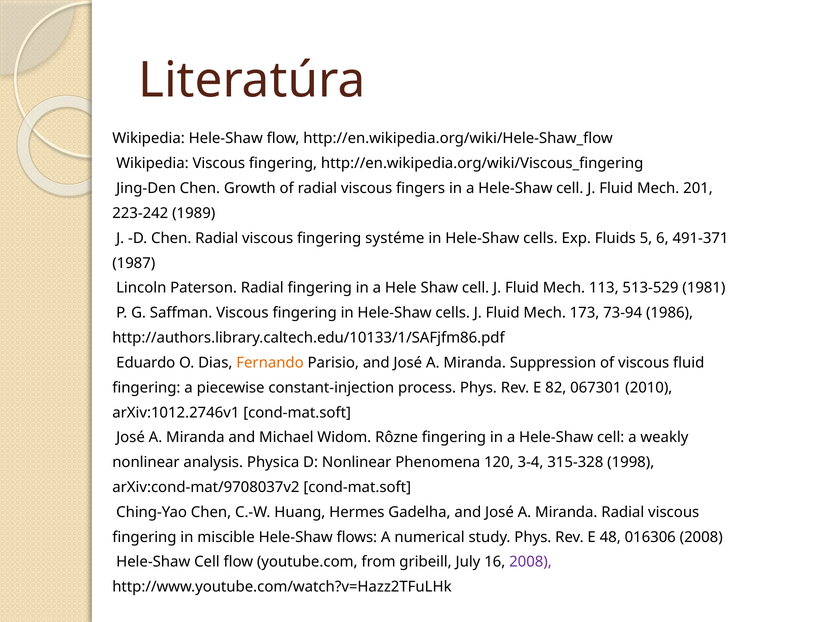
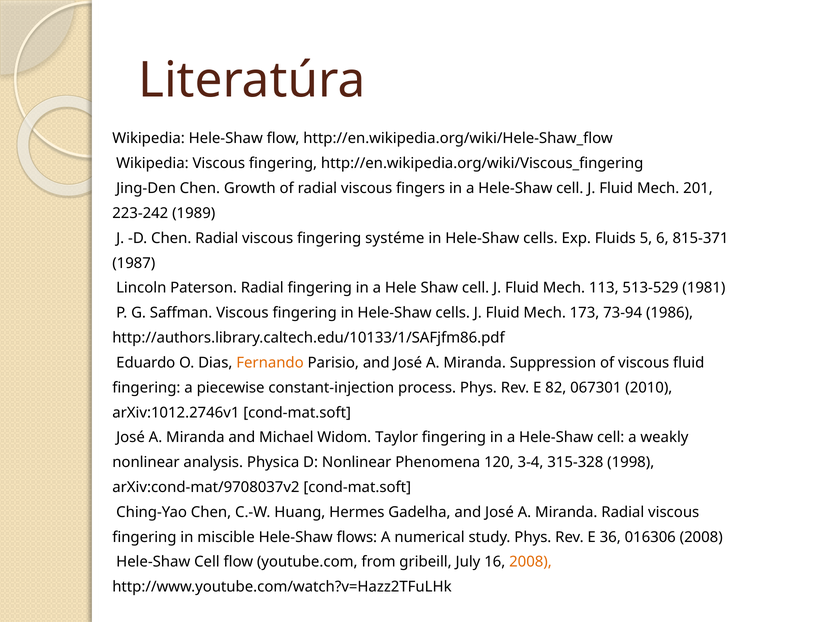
491-371: 491-371 -> 815-371 (701, 238)
Rôzne: Rôzne -> Taylor (397, 437)
48: 48 -> 36 (610, 537)
2008 colour: purple -> orange (530, 562)
